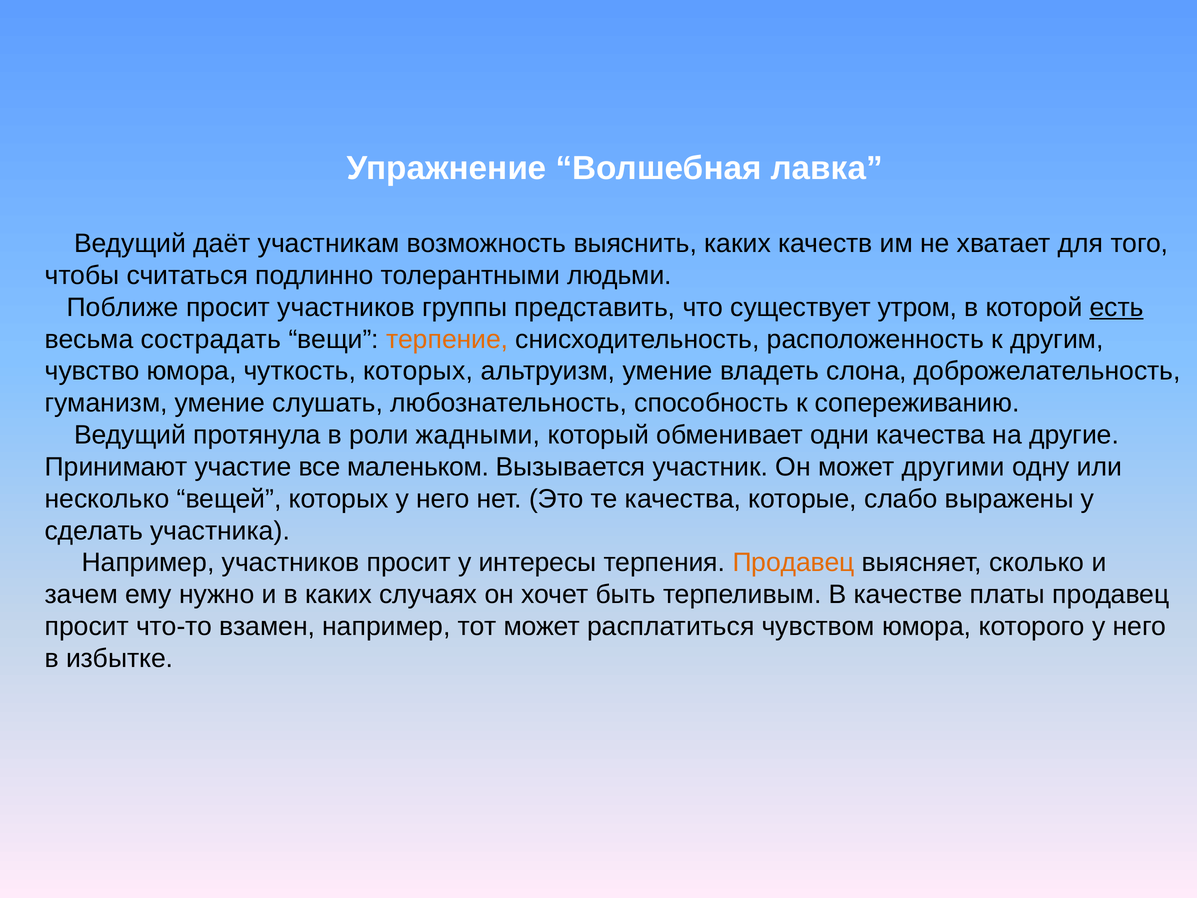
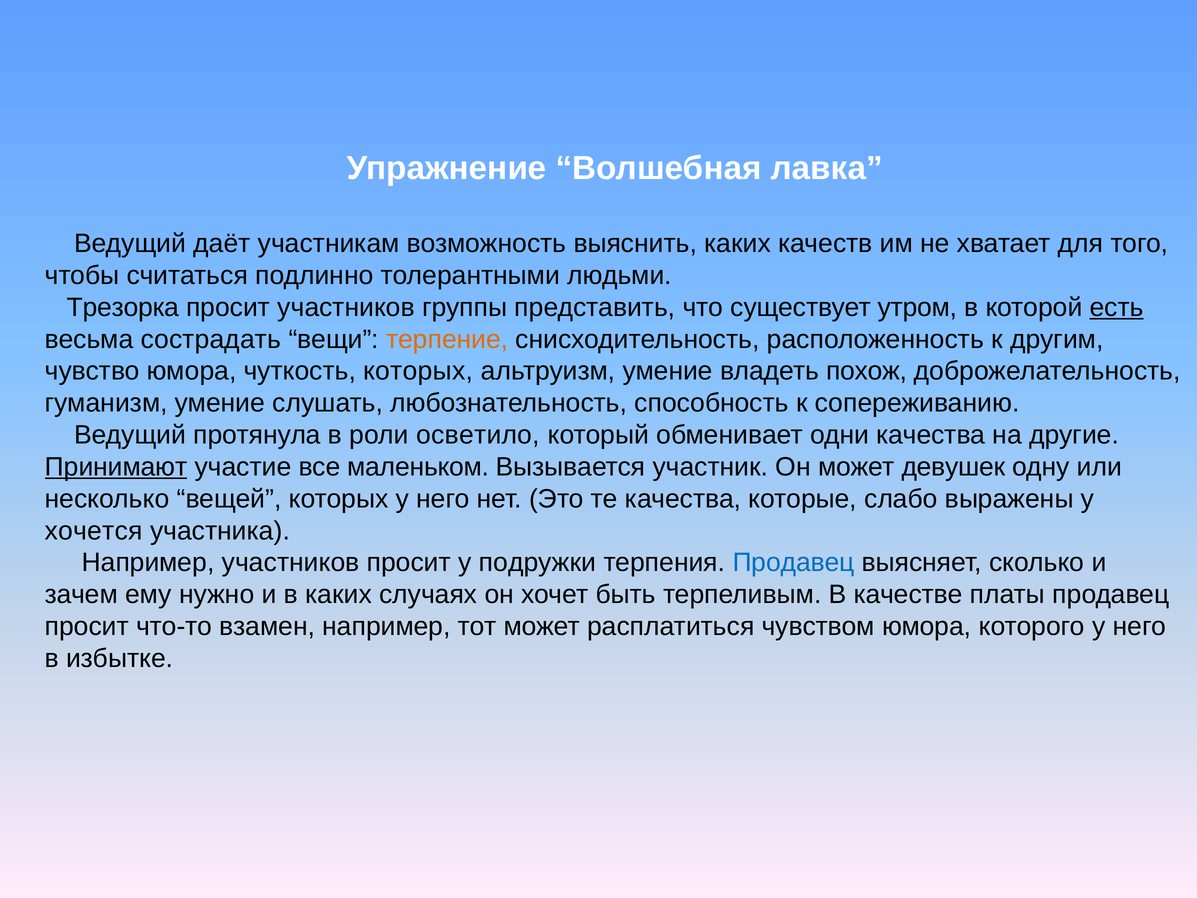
Поближе: Поближе -> Трезорка (123, 307)
слона: слона -> похож (867, 371)
жадными: жадными -> осветило (478, 435)
Принимают underline: none -> present (116, 467)
другими: другими -> девушек (953, 467)
сделать: сделать -> хочется (94, 531)
интересы: интересы -> подружки (537, 563)
Продавец colour: orange -> blue (794, 563)
